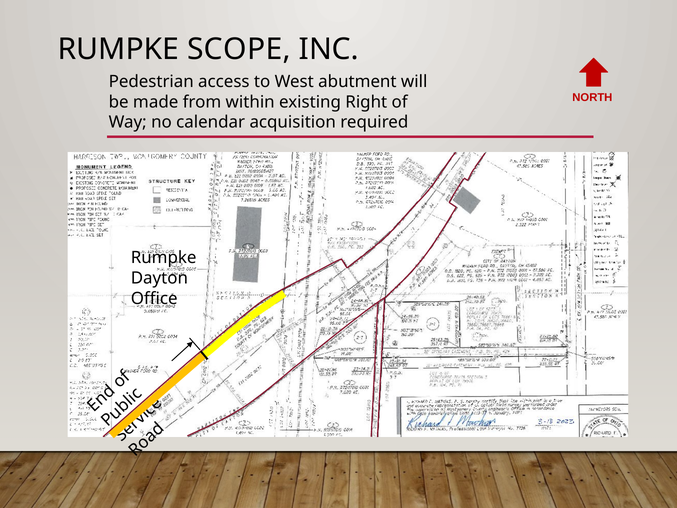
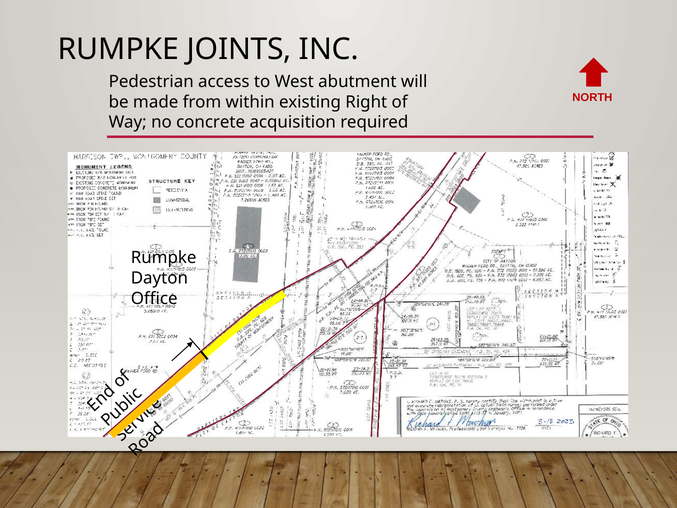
SCOPE: SCOPE -> JOINTS (239, 50)
calendar: calendar -> concrete (211, 122)
